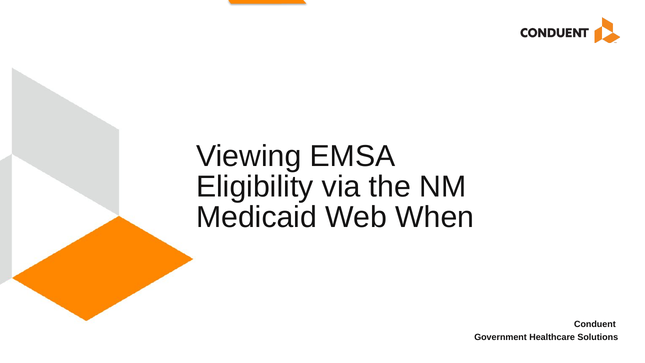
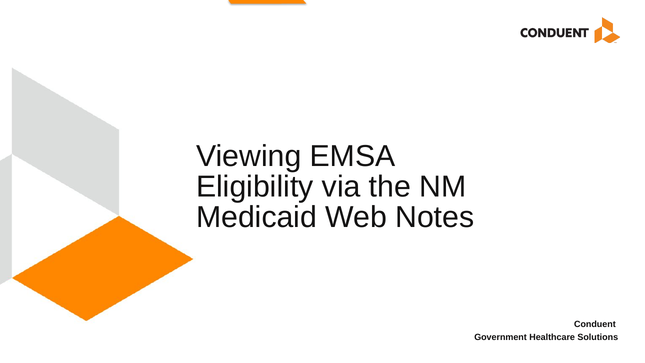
When: When -> Notes (435, 217)
